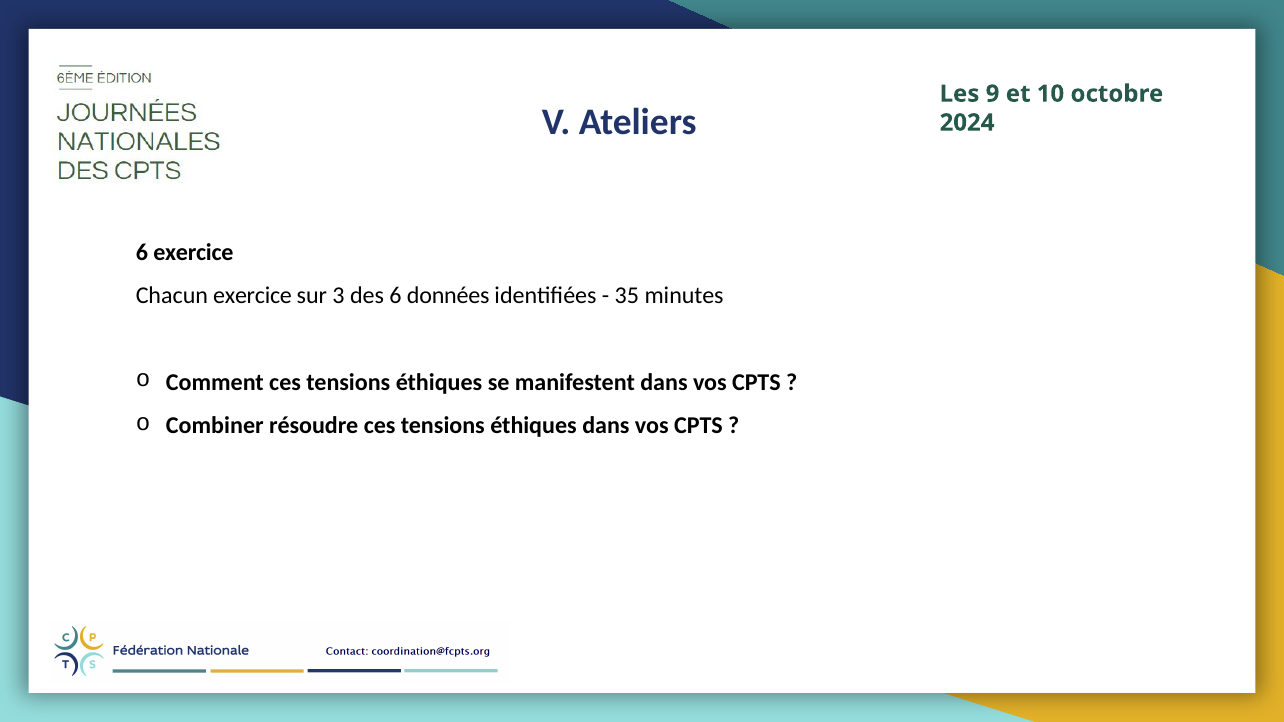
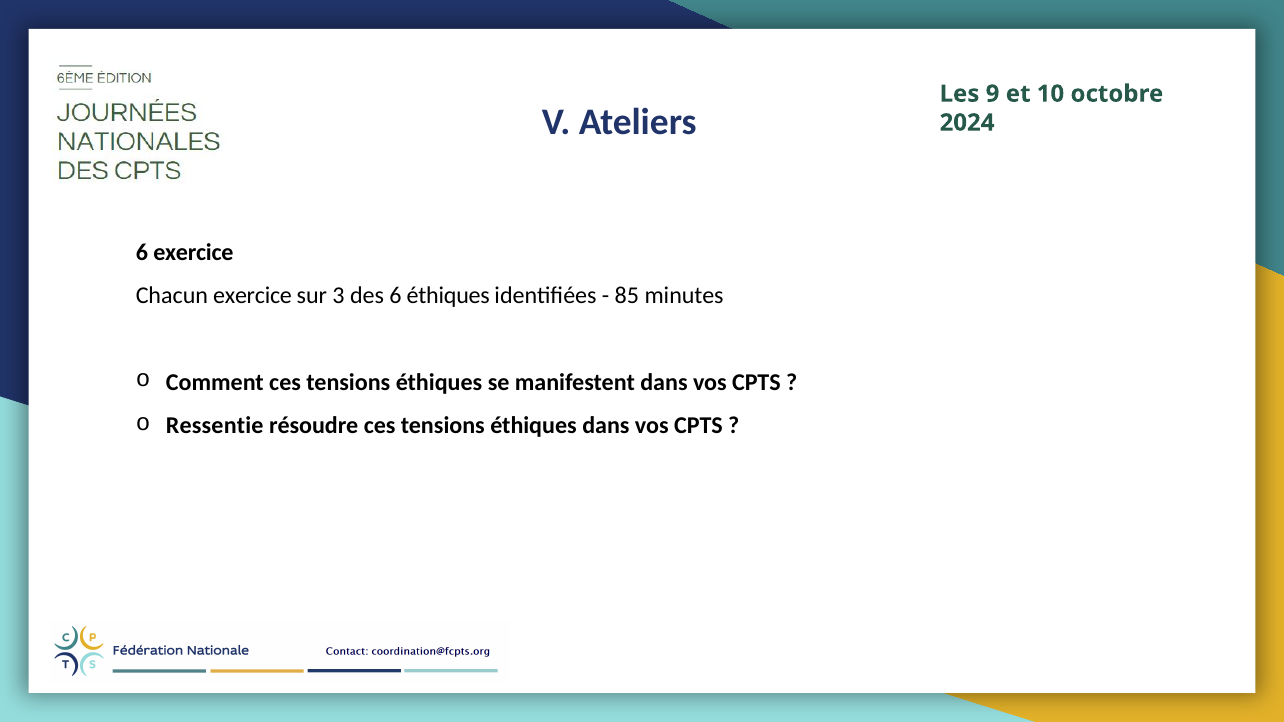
6 données: données -> éthiques (448, 296)
35: 35 -> 85 (627, 296)
Combiner: Combiner -> Ressentie (215, 426)
